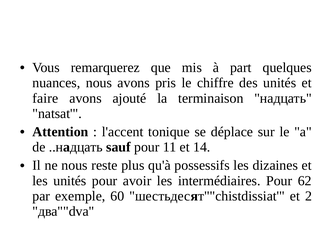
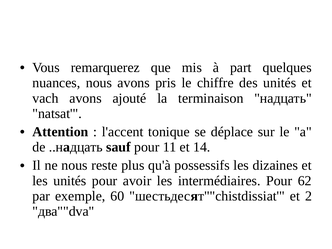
faire: faire -> vach (45, 98)
